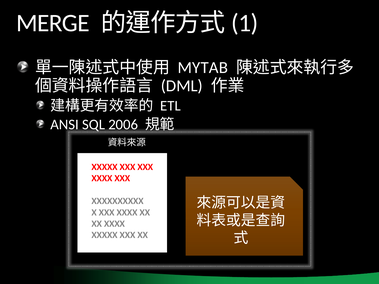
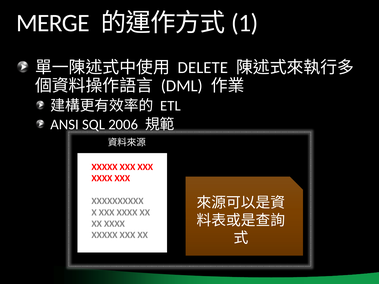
MYTAB: MYTAB -> DELETE (203, 68)
